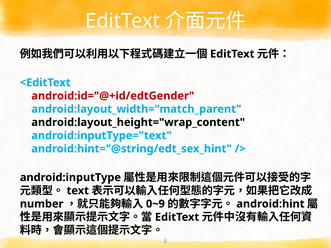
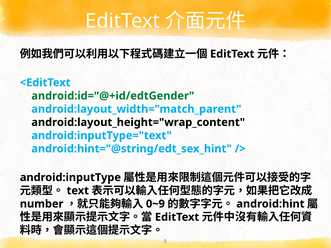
android:id="@+id/edtGender colour: red -> green (113, 96)
